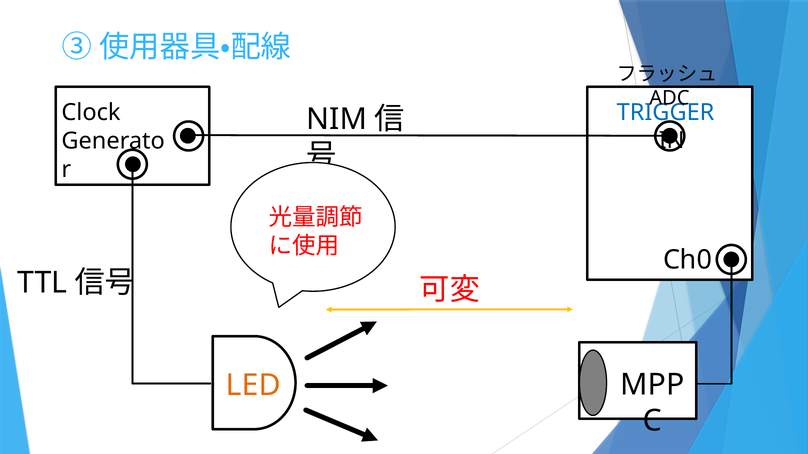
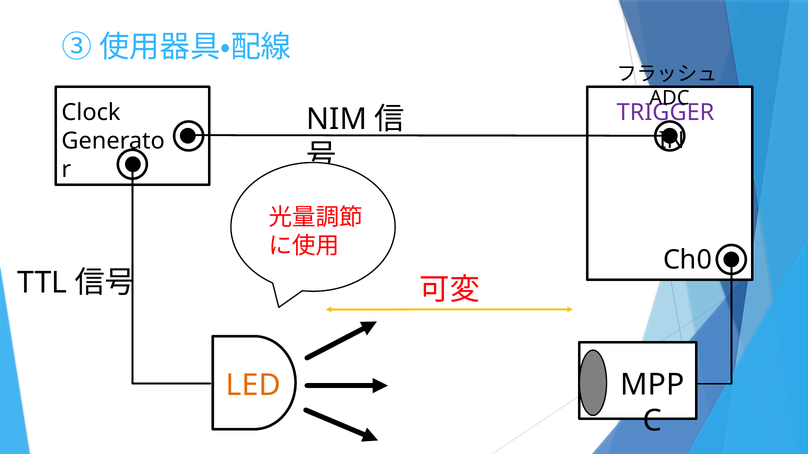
TRIGGER colour: blue -> purple (666, 112)
